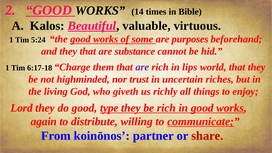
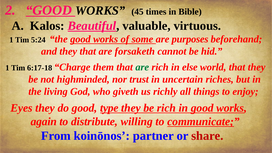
14: 14 -> 45 (137, 12)
substance: substance -> forsaketh (135, 51)
are colour: purple -> green (142, 67)
lips: lips -> else (190, 67)
Lord: Lord -> Eyes (21, 108)
